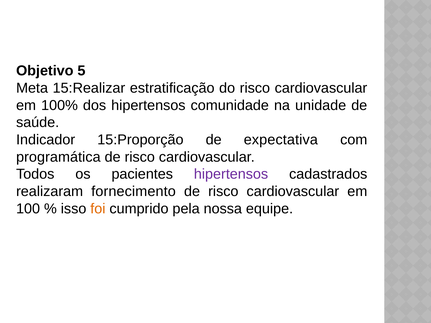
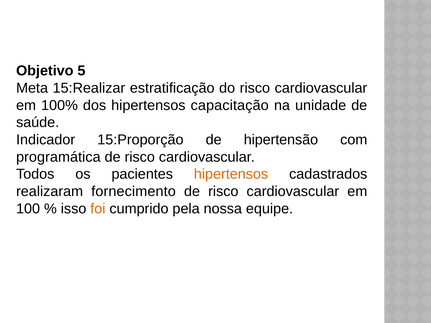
comunidade: comunidade -> capacitação (230, 105)
expectativa: expectativa -> hipertensão (281, 140)
hipertensos colour: purple -> orange (231, 174)
